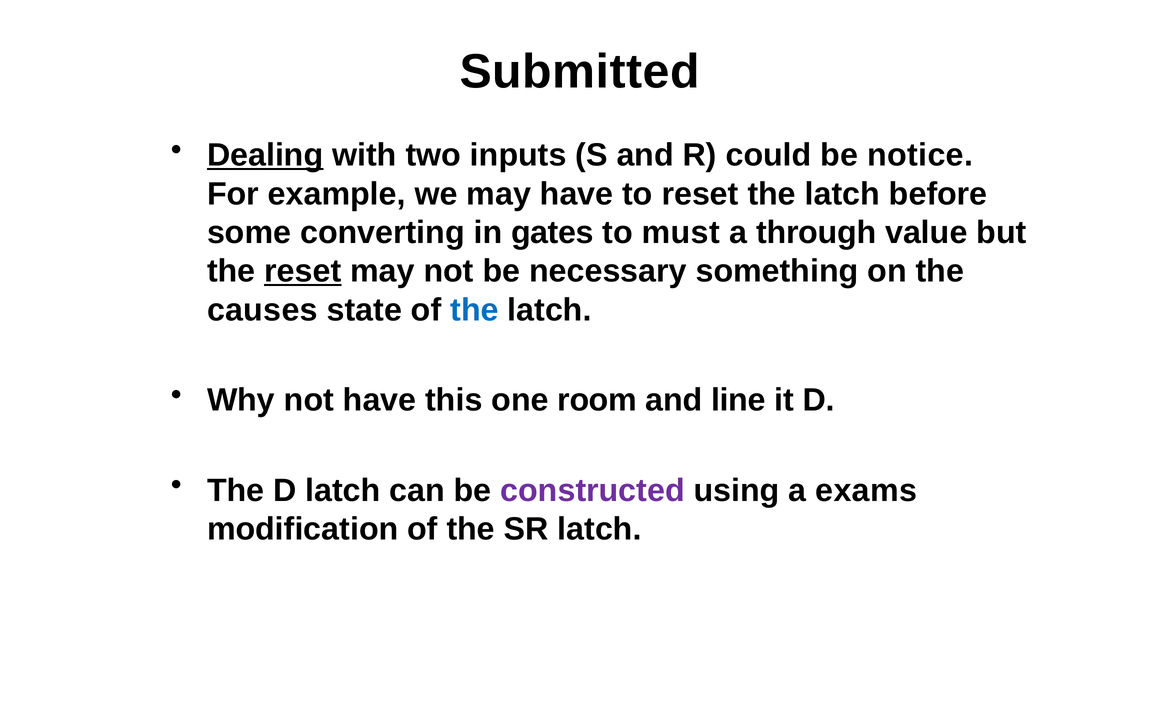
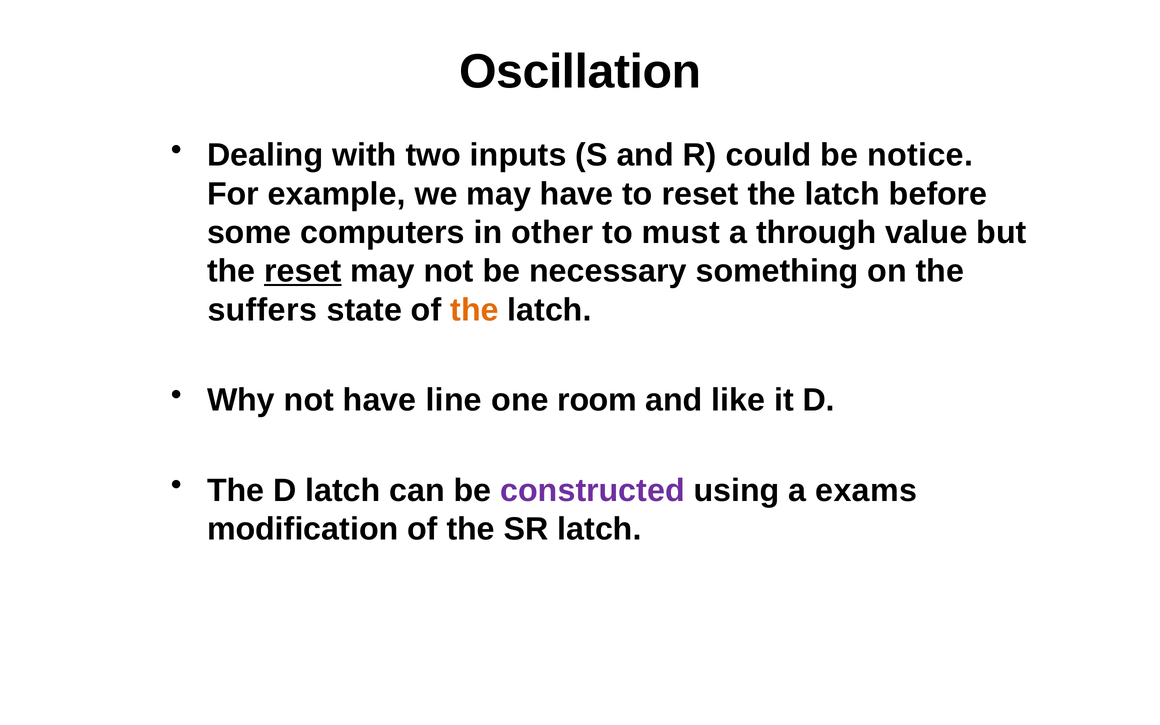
Submitted: Submitted -> Oscillation (580, 72)
Dealing underline: present -> none (265, 155)
converting: converting -> computers (382, 233)
gates: gates -> other (552, 233)
causes: causes -> suffers (262, 310)
the colour: blue -> orange (474, 310)
this: this -> line (454, 400)
line: line -> like (738, 400)
